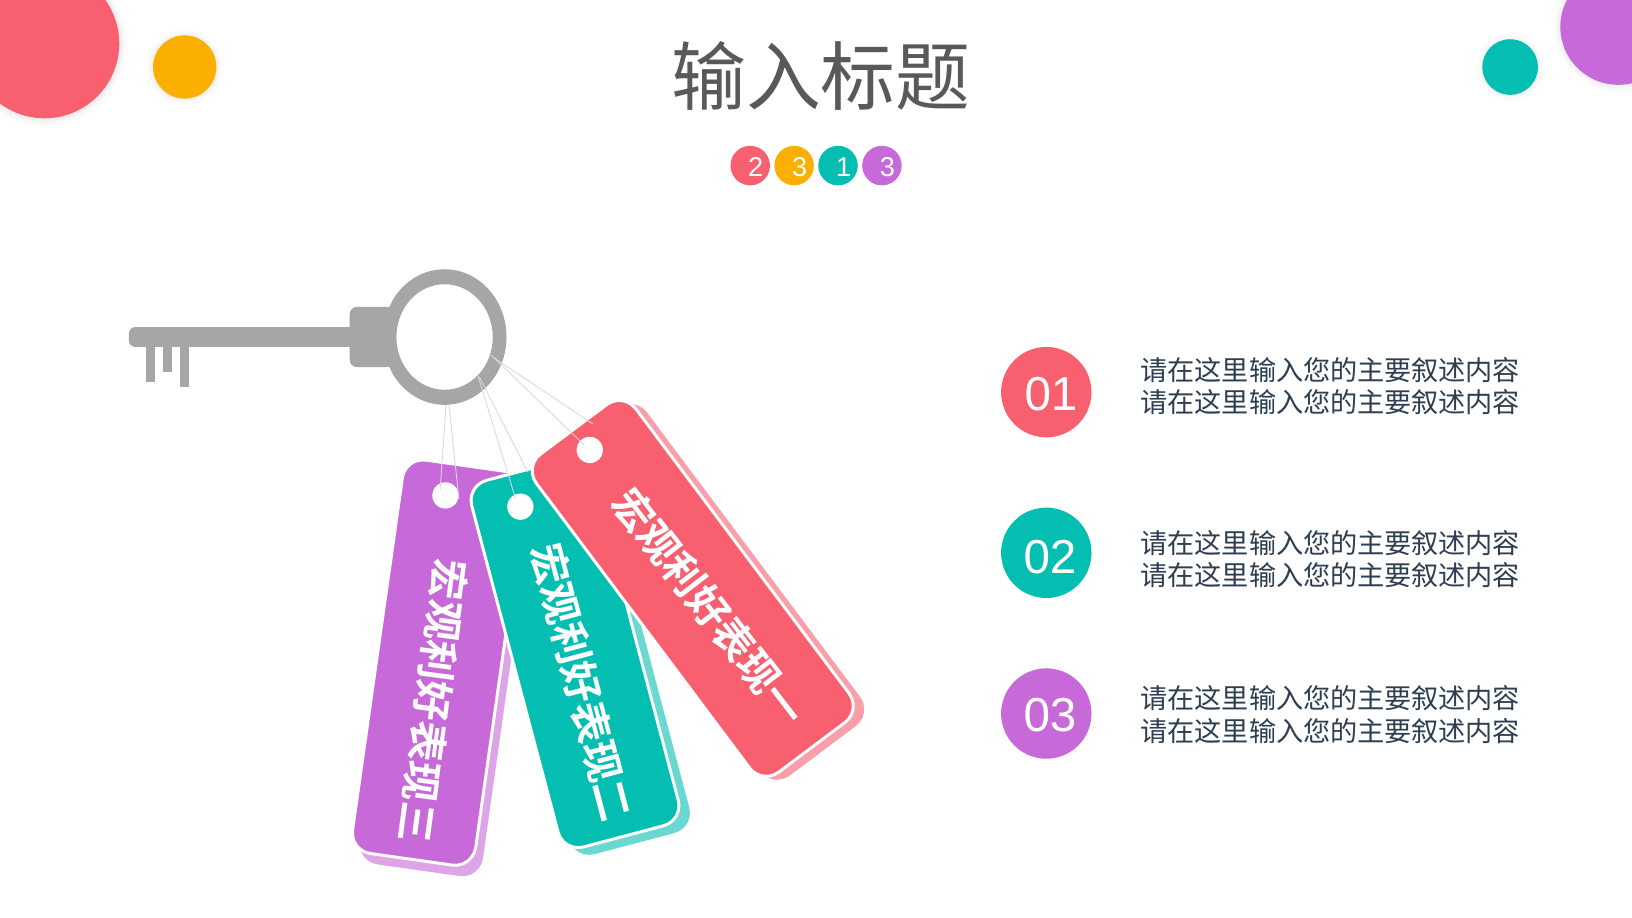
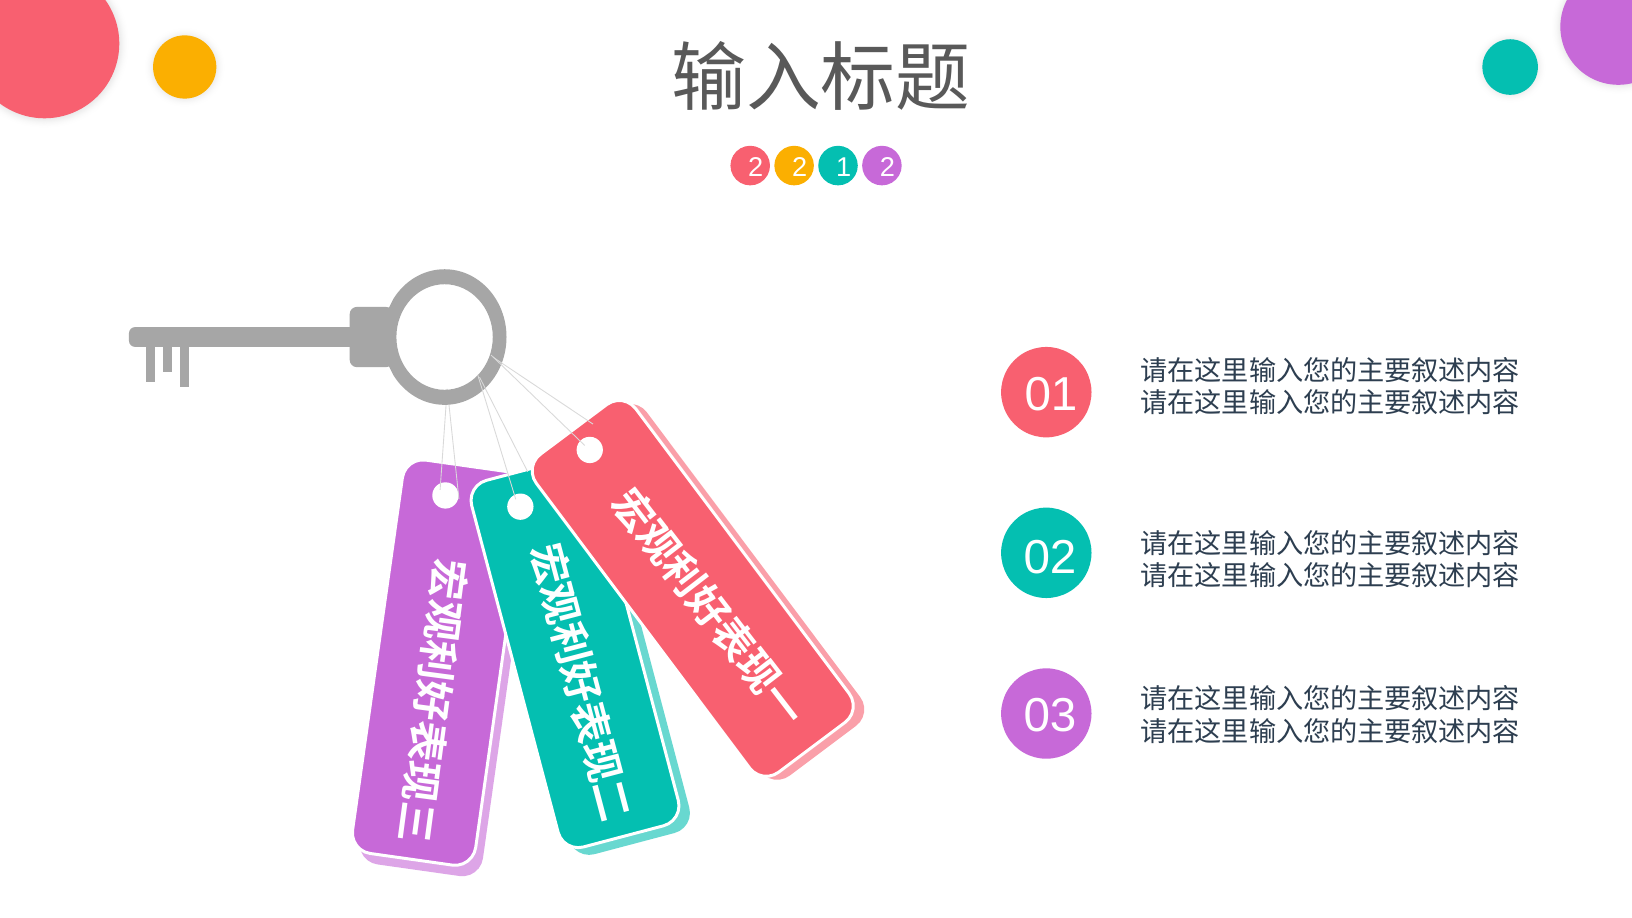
2 3: 3 -> 2 (800, 167)
1 3: 3 -> 2 (887, 167)
